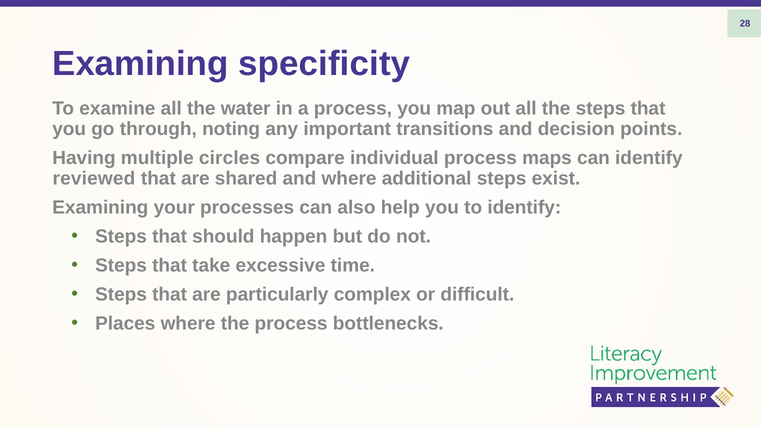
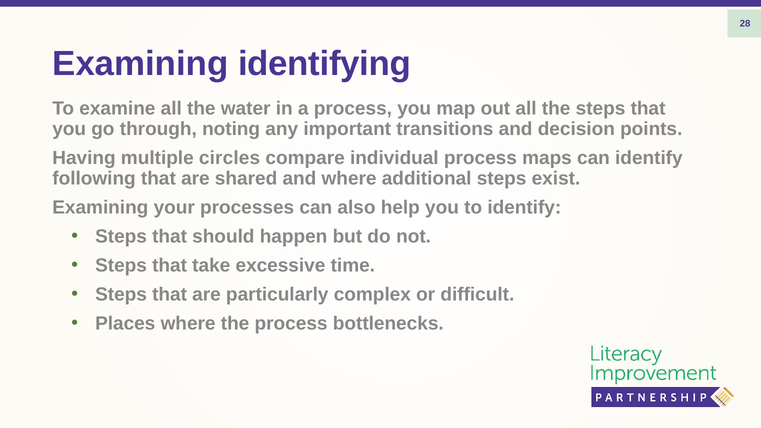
specificity: specificity -> identifying (325, 64)
reviewed: reviewed -> following (94, 178)
